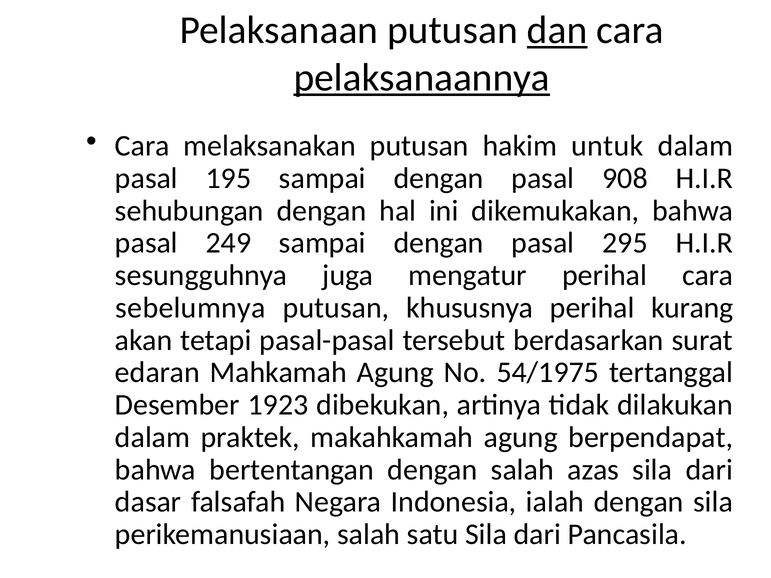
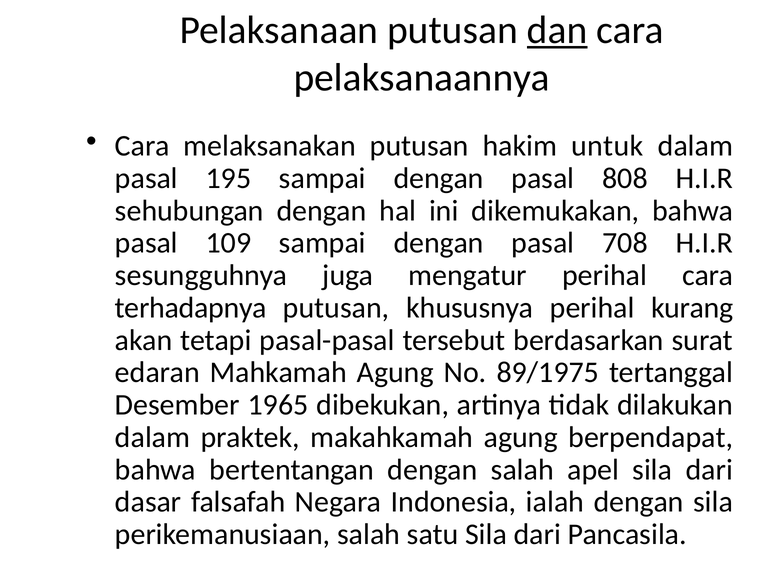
pelaksanaannya underline: present -> none (422, 78)
908: 908 -> 808 (625, 178)
249: 249 -> 109 (228, 243)
295: 295 -> 708 (625, 243)
sebelumnya: sebelumnya -> terhadapnya (191, 308)
54/1975: 54/1975 -> 89/1975 (548, 373)
1923: 1923 -> 1965 (278, 405)
azas: azas -> apel (593, 470)
